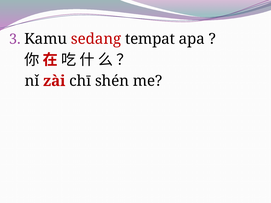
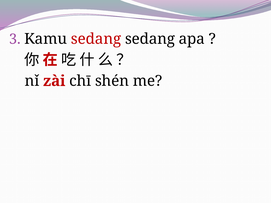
sedang tempat: tempat -> sedang (150, 39)
